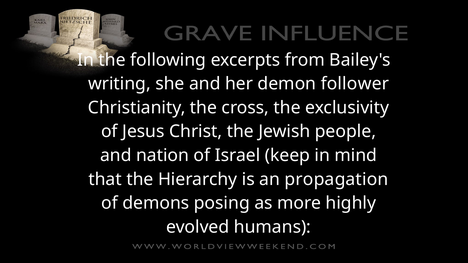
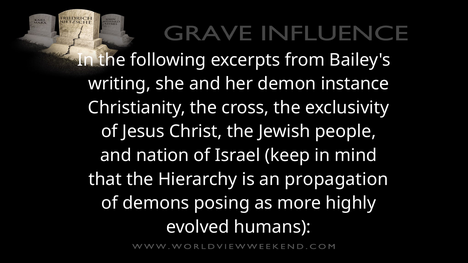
follower: follower -> instance (355, 84)
